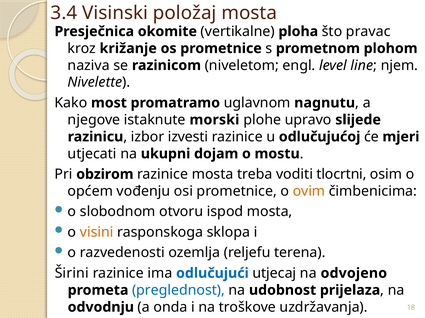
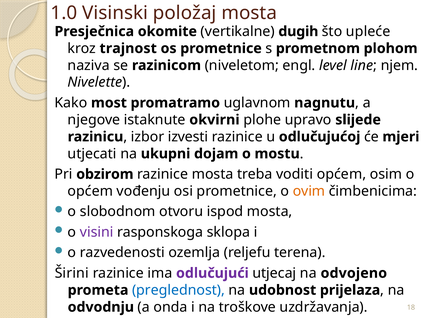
3.4: 3.4 -> 1.0 (64, 13)
ploha: ploha -> dugih (298, 32)
pravac: pravac -> upleće (368, 32)
križanje: križanje -> trajnost (128, 49)
morski: morski -> okvirni (214, 120)
voditi tlocrtni: tlocrtni -> općem (341, 175)
visini colour: orange -> purple (97, 233)
odlučujući colour: blue -> purple (212, 274)
